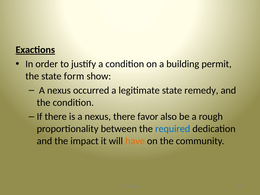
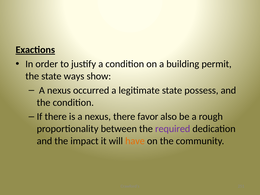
form: form -> ways (74, 76)
remedy: remedy -> possess (201, 90)
required colour: blue -> purple (173, 129)
